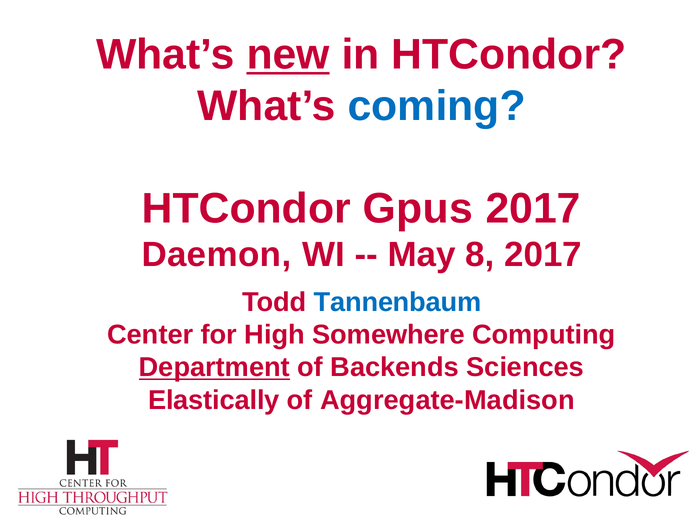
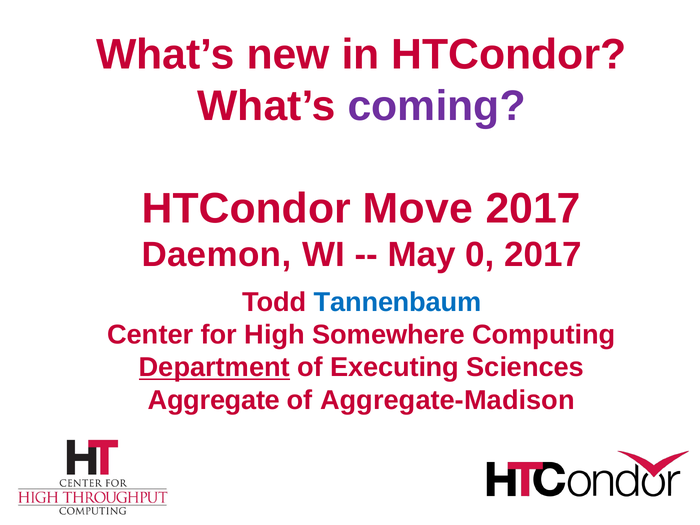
new underline: present -> none (288, 55)
coming colour: blue -> purple (437, 106)
Gpus: Gpus -> Move (418, 209)
8: 8 -> 0 (480, 255)
Backends: Backends -> Executing (395, 367)
Elastically: Elastically -> Aggregate (214, 400)
